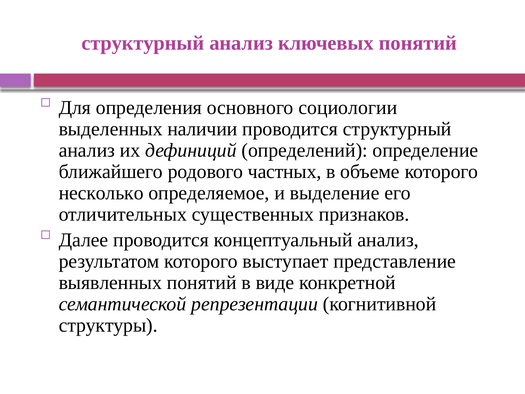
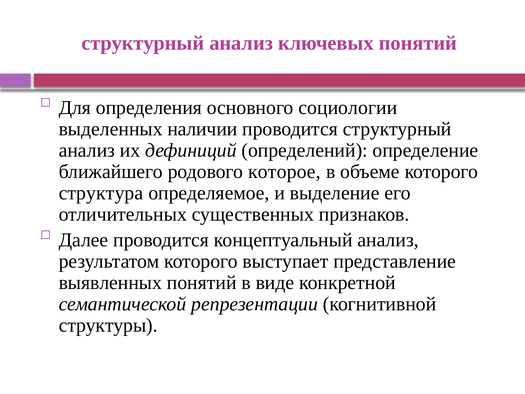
частных: частных -> которое (284, 172)
несколько: несколько -> структура (101, 193)
